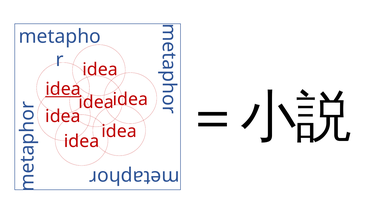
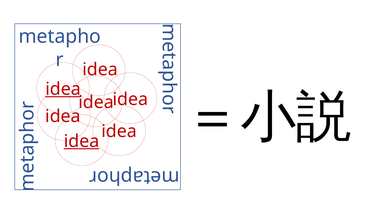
idea underline: none -> present (82, 141)
